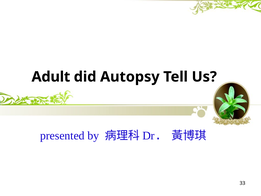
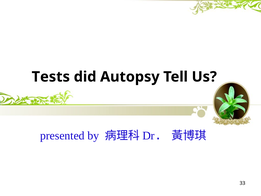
Adult: Adult -> Tests (51, 77)
